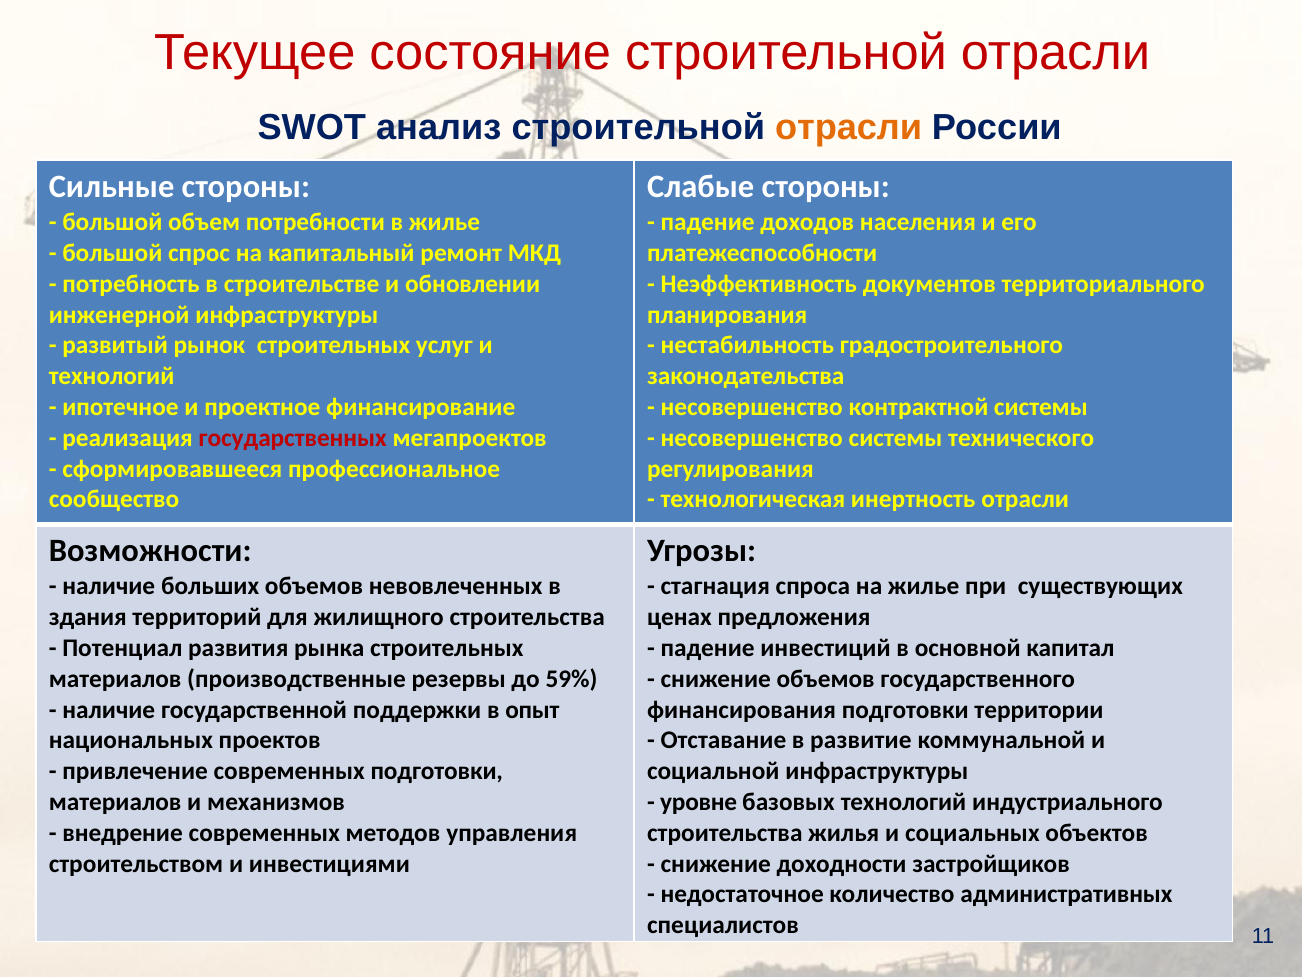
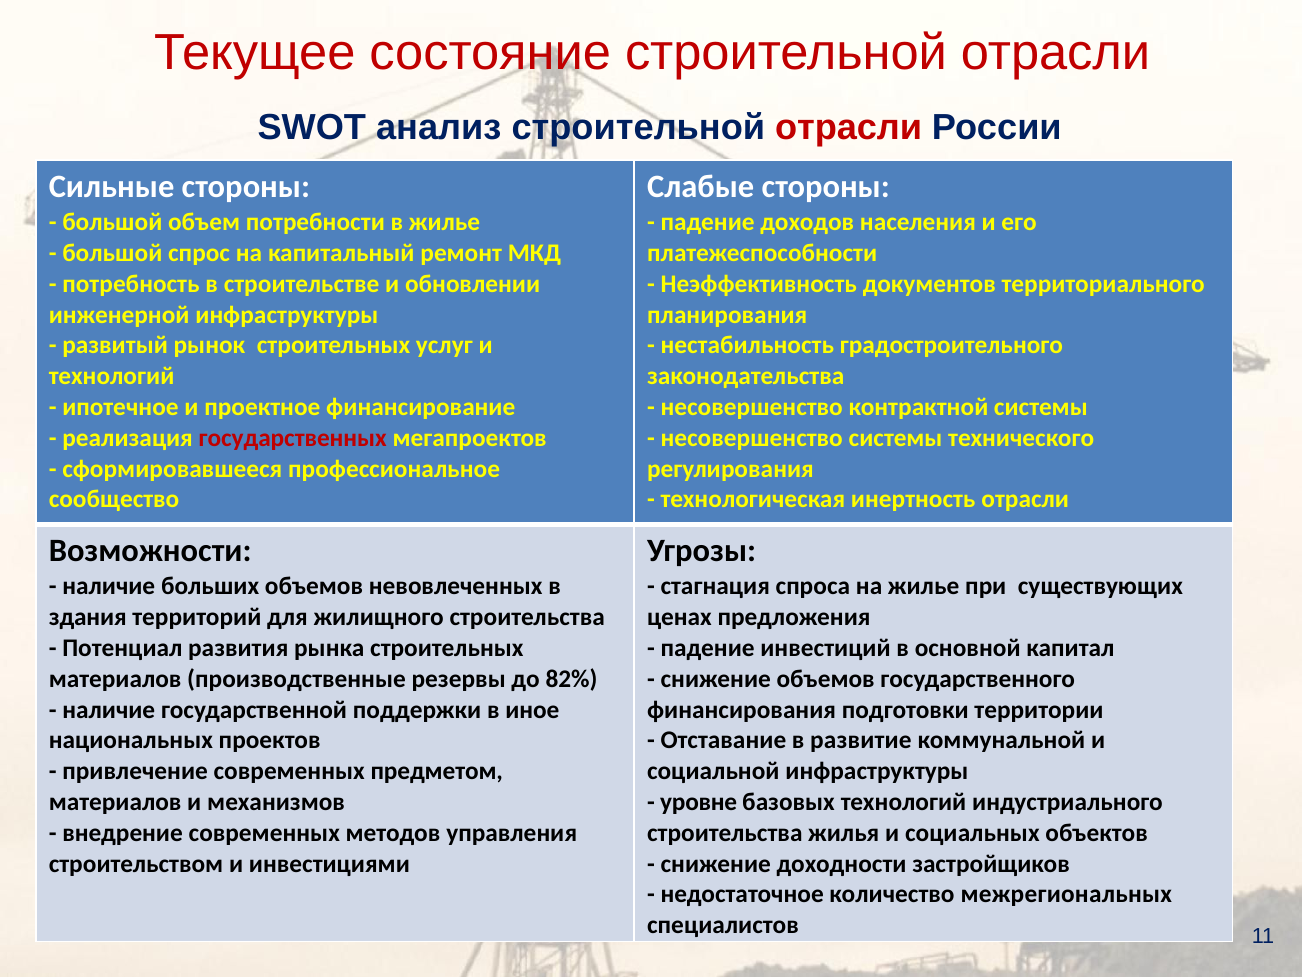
отрасли colour: orange -> red (849, 127)
59%: 59% -> 82% (572, 678)
опыт: опыт -> иное (532, 709)
современных подготовки: подготовки -> предметом (437, 771)
административных: административных -> межрегиональных (1066, 894)
